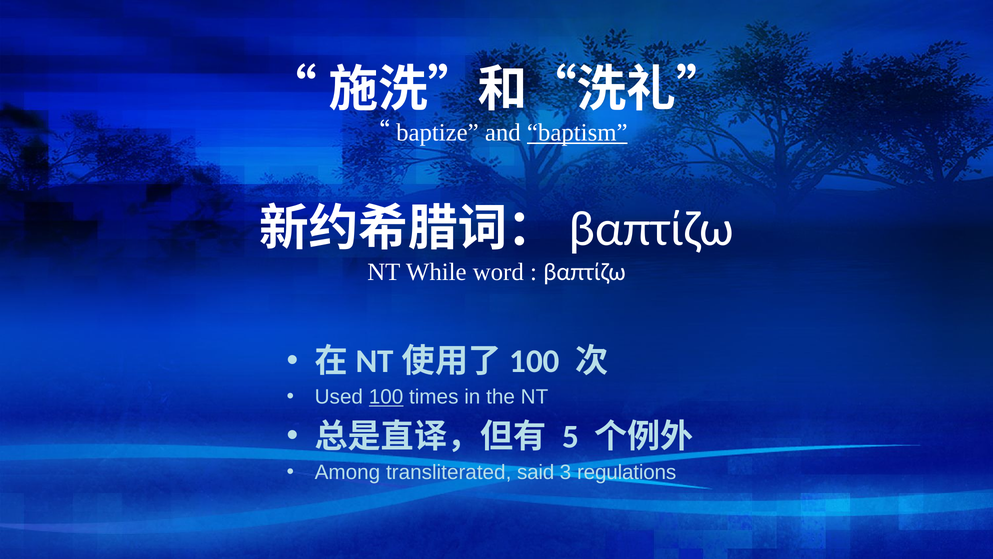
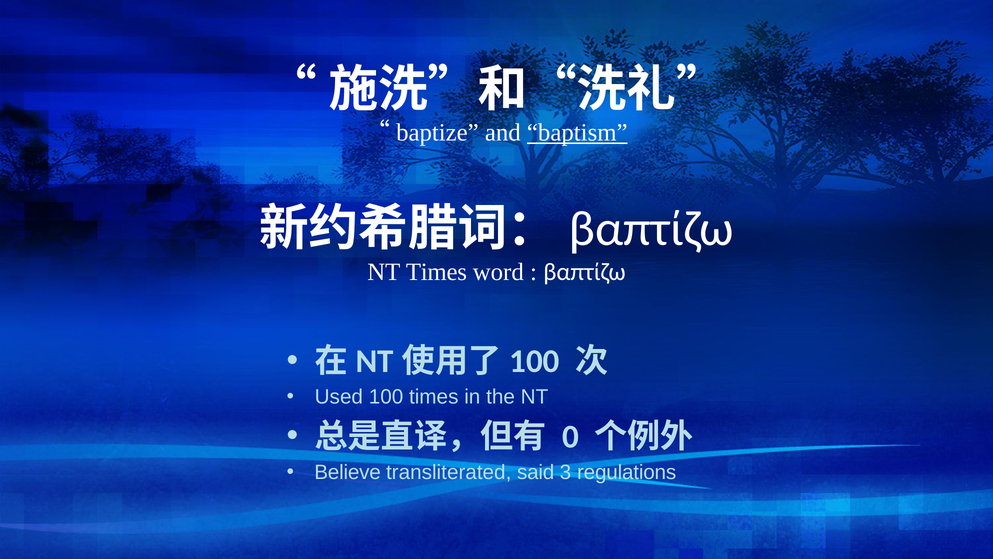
NT While: While -> Times (436, 272)
100 underline: present -> none (386, 397)
5: 5 -> 0 (570, 436)
Among: Among -> Believe (348, 472)
